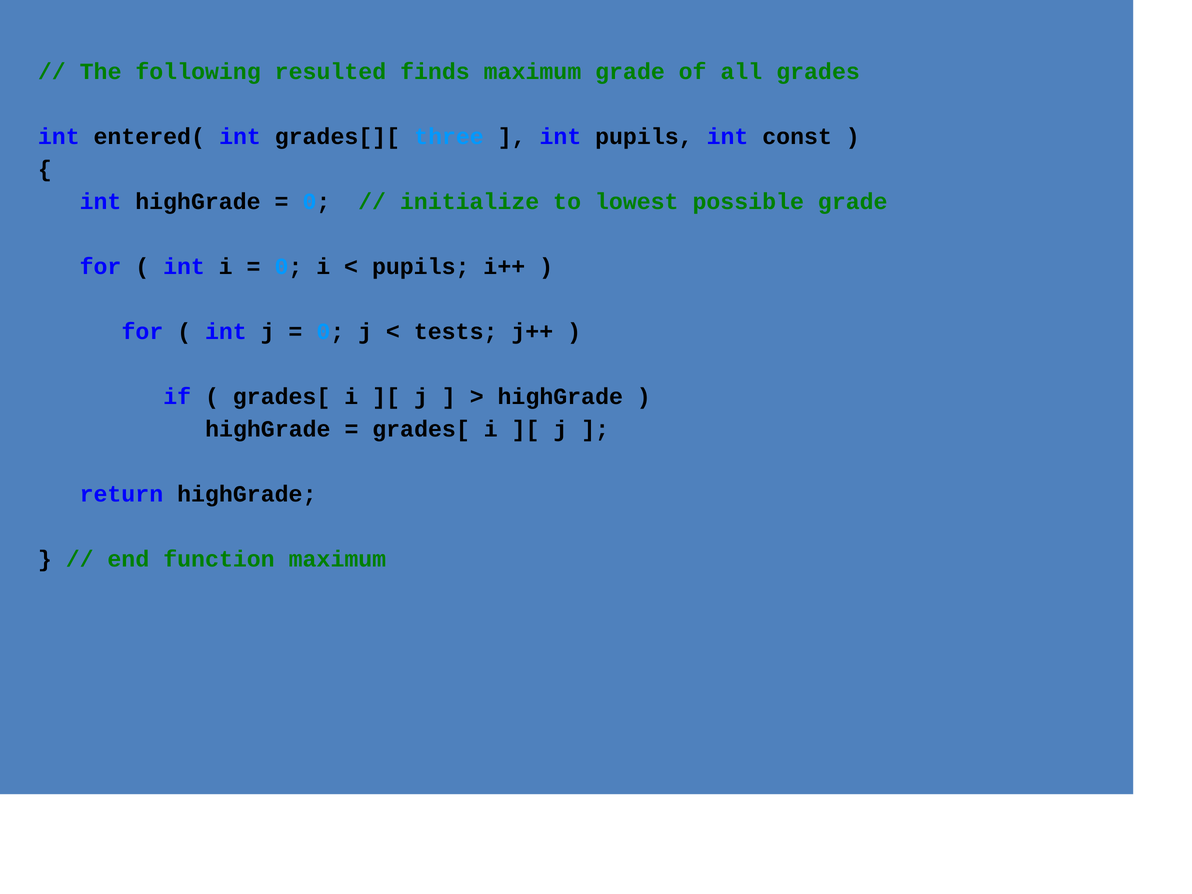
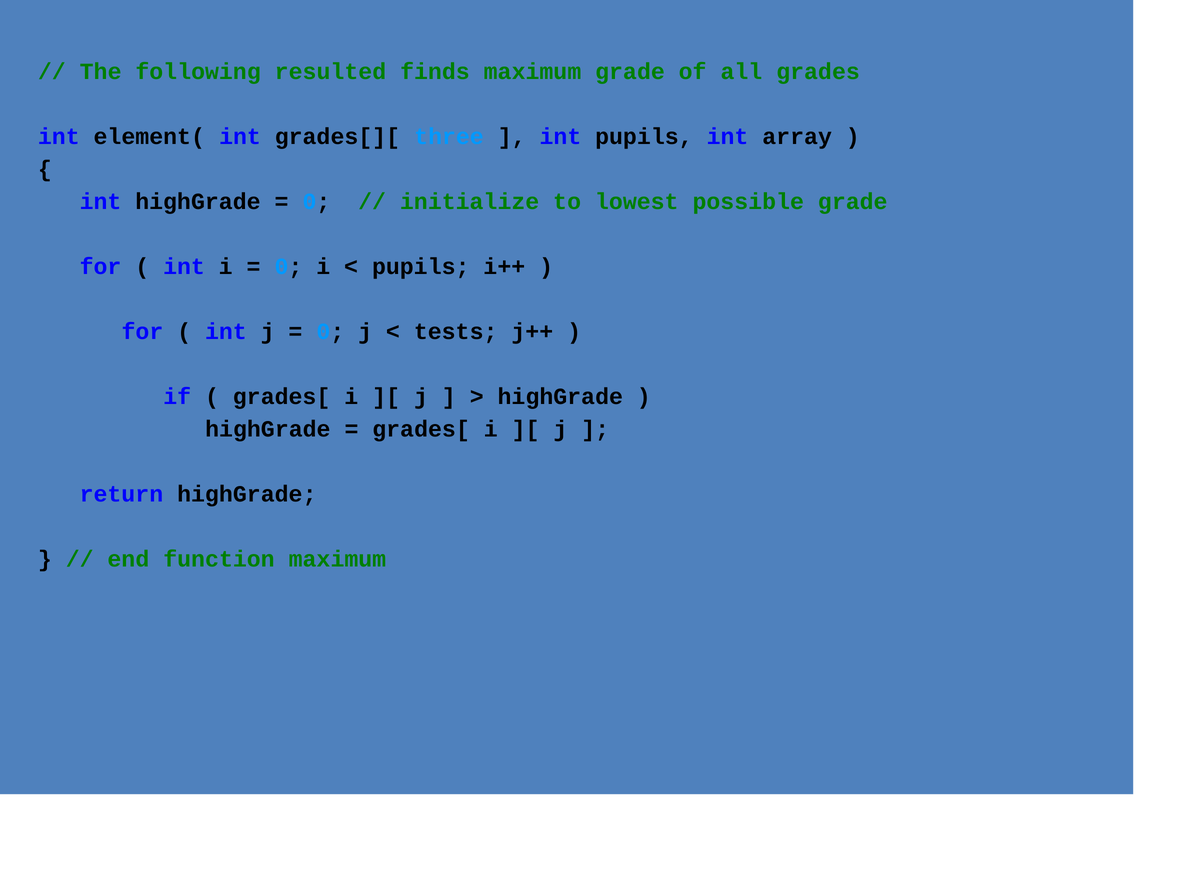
entered(: entered( -> element( (149, 137)
const: const -> array (797, 137)
